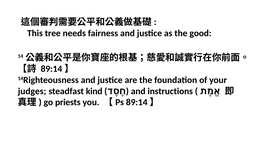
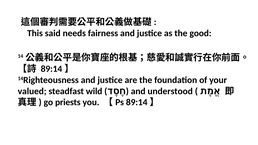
tree: tree -> said (53, 33)
judges: judges -> valued (32, 91)
kind: kind -> wild (94, 91)
instructions: instructions -> understood (170, 91)
